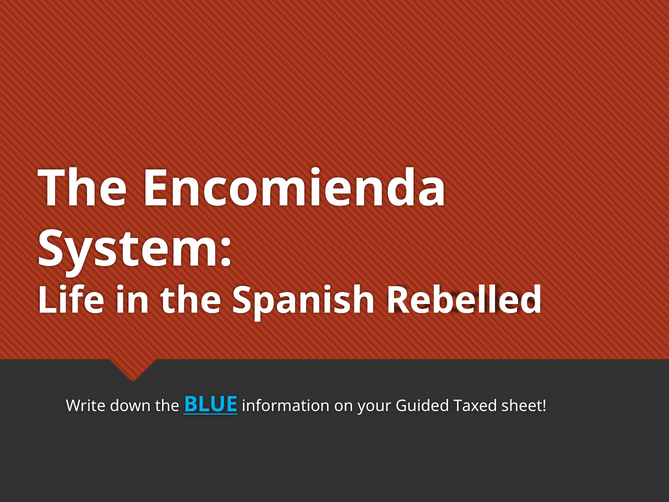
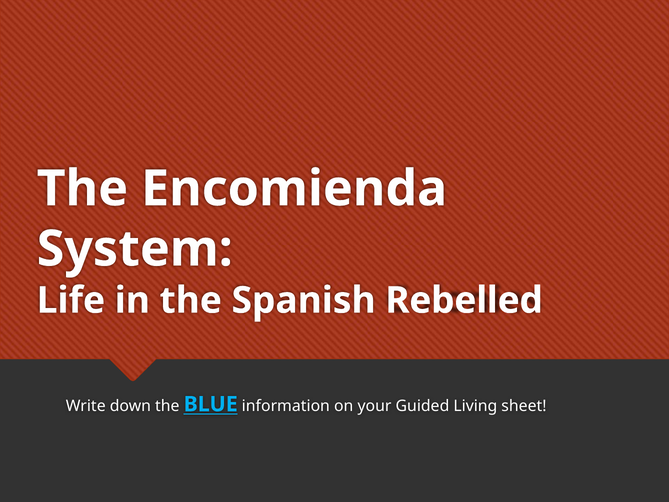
Taxed: Taxed -> Living (475, 406)
